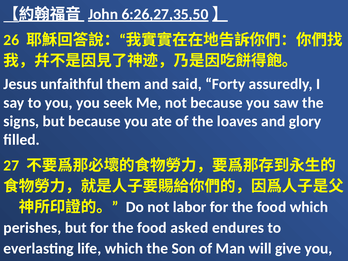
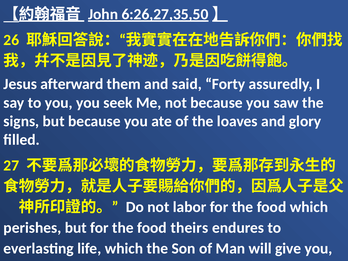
unfaithful: unfaithful -> afterward (72, 84)
asked: asked -> theirs (189, 228)
